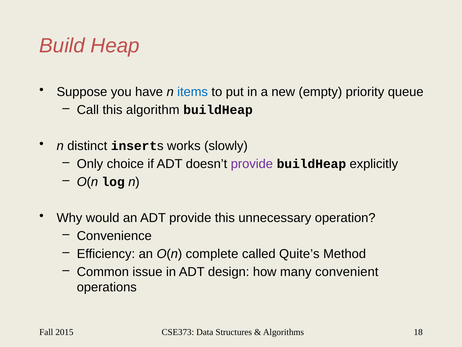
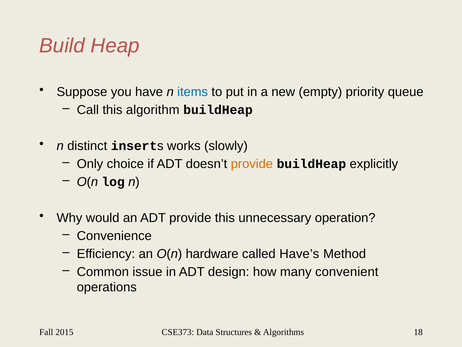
provide colour: purple -> orange (252, 164)
complete: complete -> hardware (212, 253)
Quite’s: Quite’s -> Have’s (299, 253)
